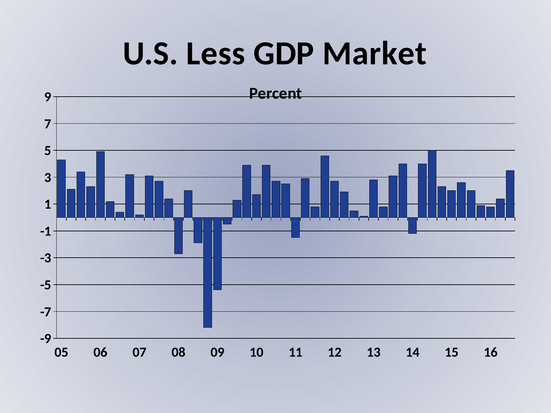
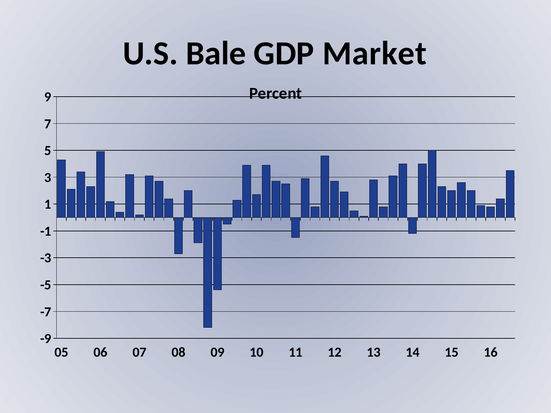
Less: Less -> Bale (216, 53)
